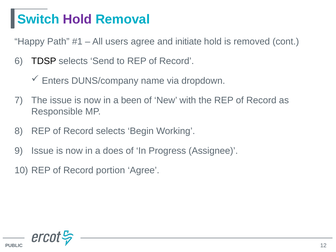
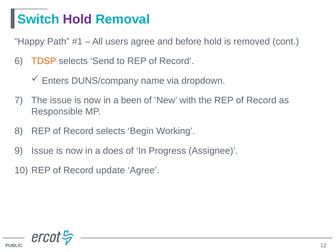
initiate: initiate -> before (188, 42)
TDSP colour: black -> orange (44, 61)
portion: portion -> update (111, 170)
